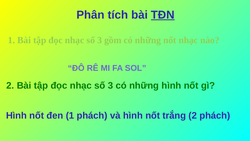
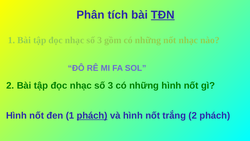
phách underline: none -> present (92, 115)
